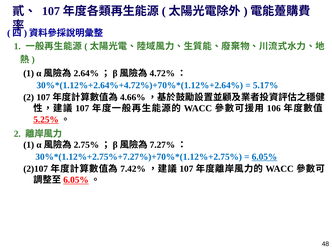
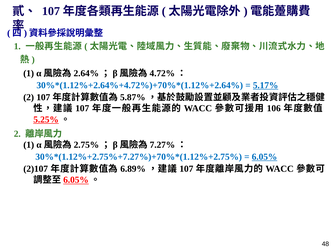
5.17% underline: none -> present (266, 85)
4.66%: 4.66% -> 5.87% (133, 97)
7.42%: 7.42% -> 6.89% (133, 169)
